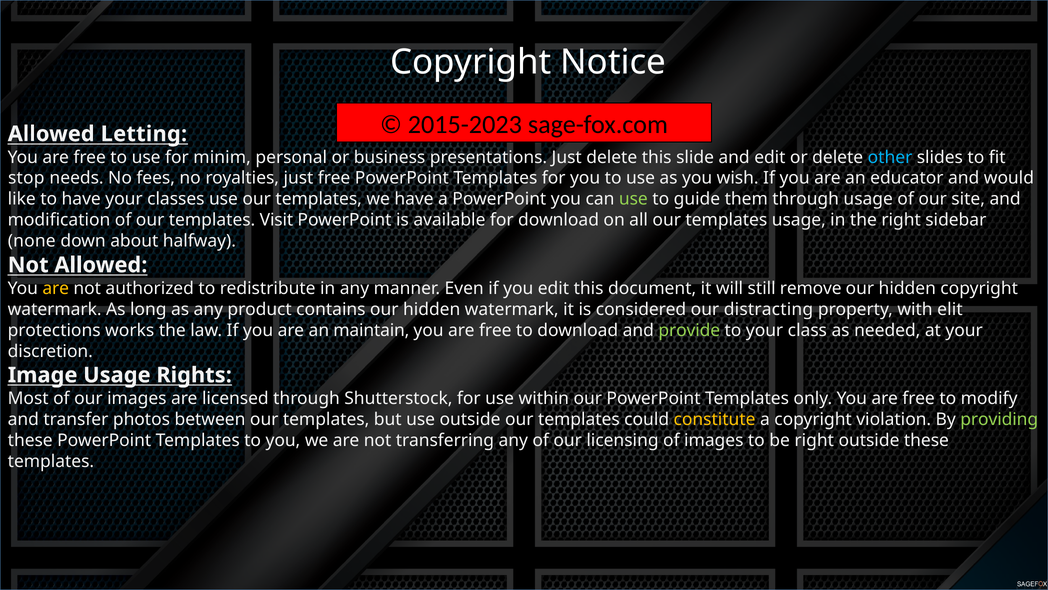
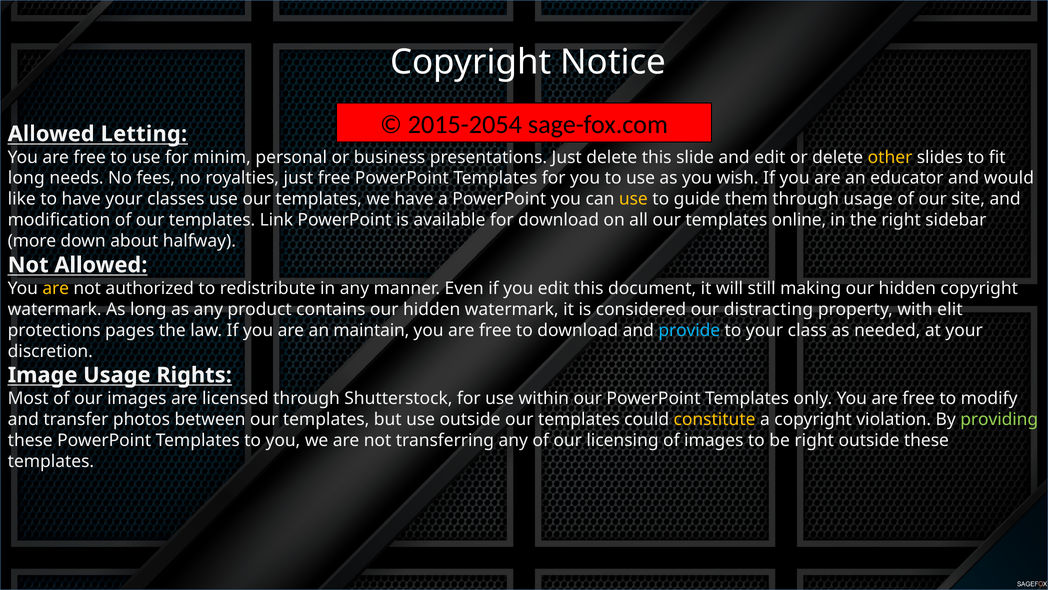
2015-2023: 2015-2023 -> 2015-2054 (465, 124)
other colour: light blue -> yellow (890, 157)
stop: stop -> long (26, 178)
use colour: light green -> yellow (633, 199)
Visit: Visit -> Link (276, 220)
templates usage: usage -> online (799, 220)
none: none -> more (32, 241)
remove: remove -> making (811, 288)
works: works -> pages (130, 330)
provide colour: light green -> light blue (689, 330)
